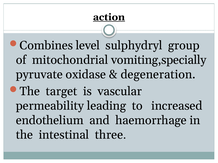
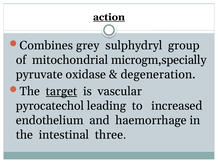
level: level -> grey (88, 46)
vomiting,specially: vomiting,specially -> microgm,specially (159, 60)
target underline: none -> present (61, 92)
permeability: permeability -> pyrocatechol (50, 106)
